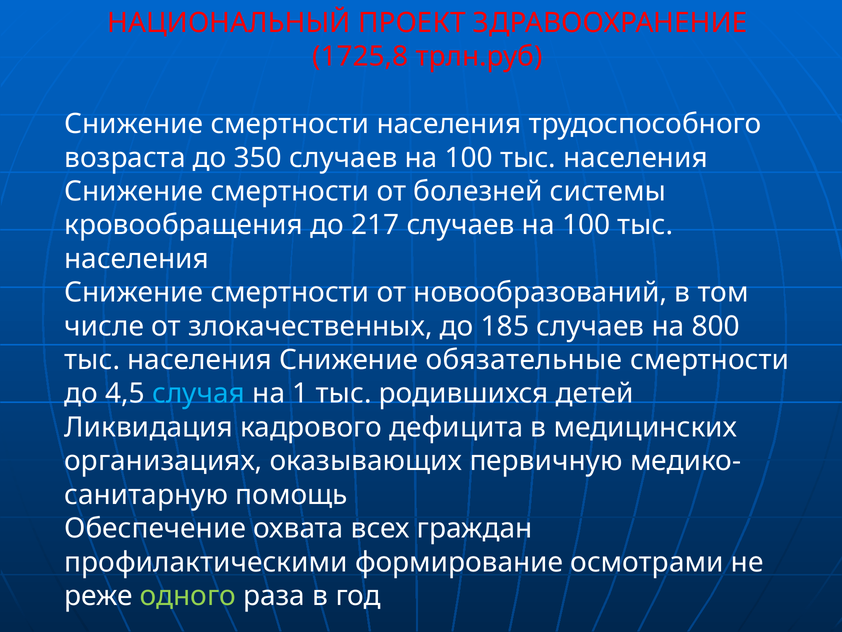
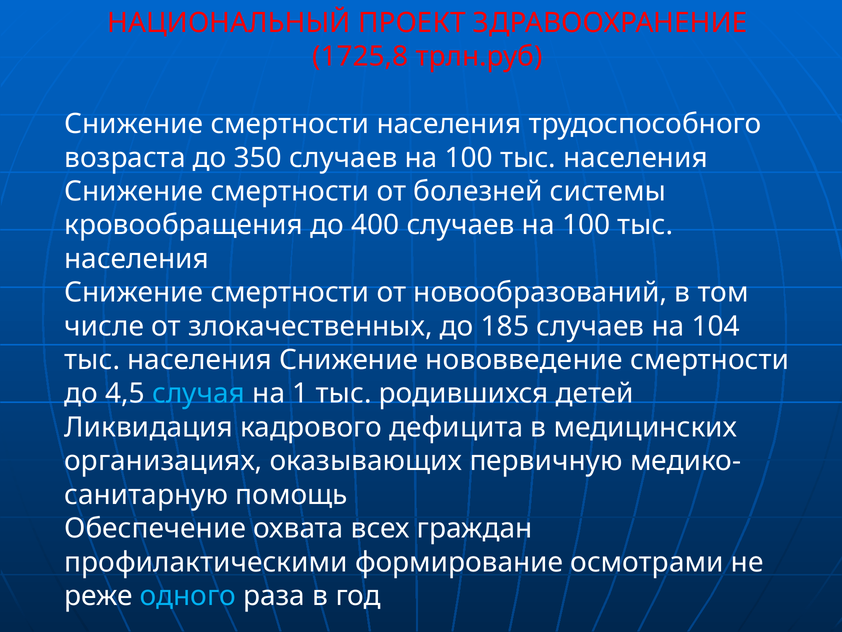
217: 217 -> 400 (375, 225)
800: 800 -> 104 (716, 326)
обязательные: обязательные -> нововведение (524, 360)
одного colour: light green -> light blue (188, 595)
